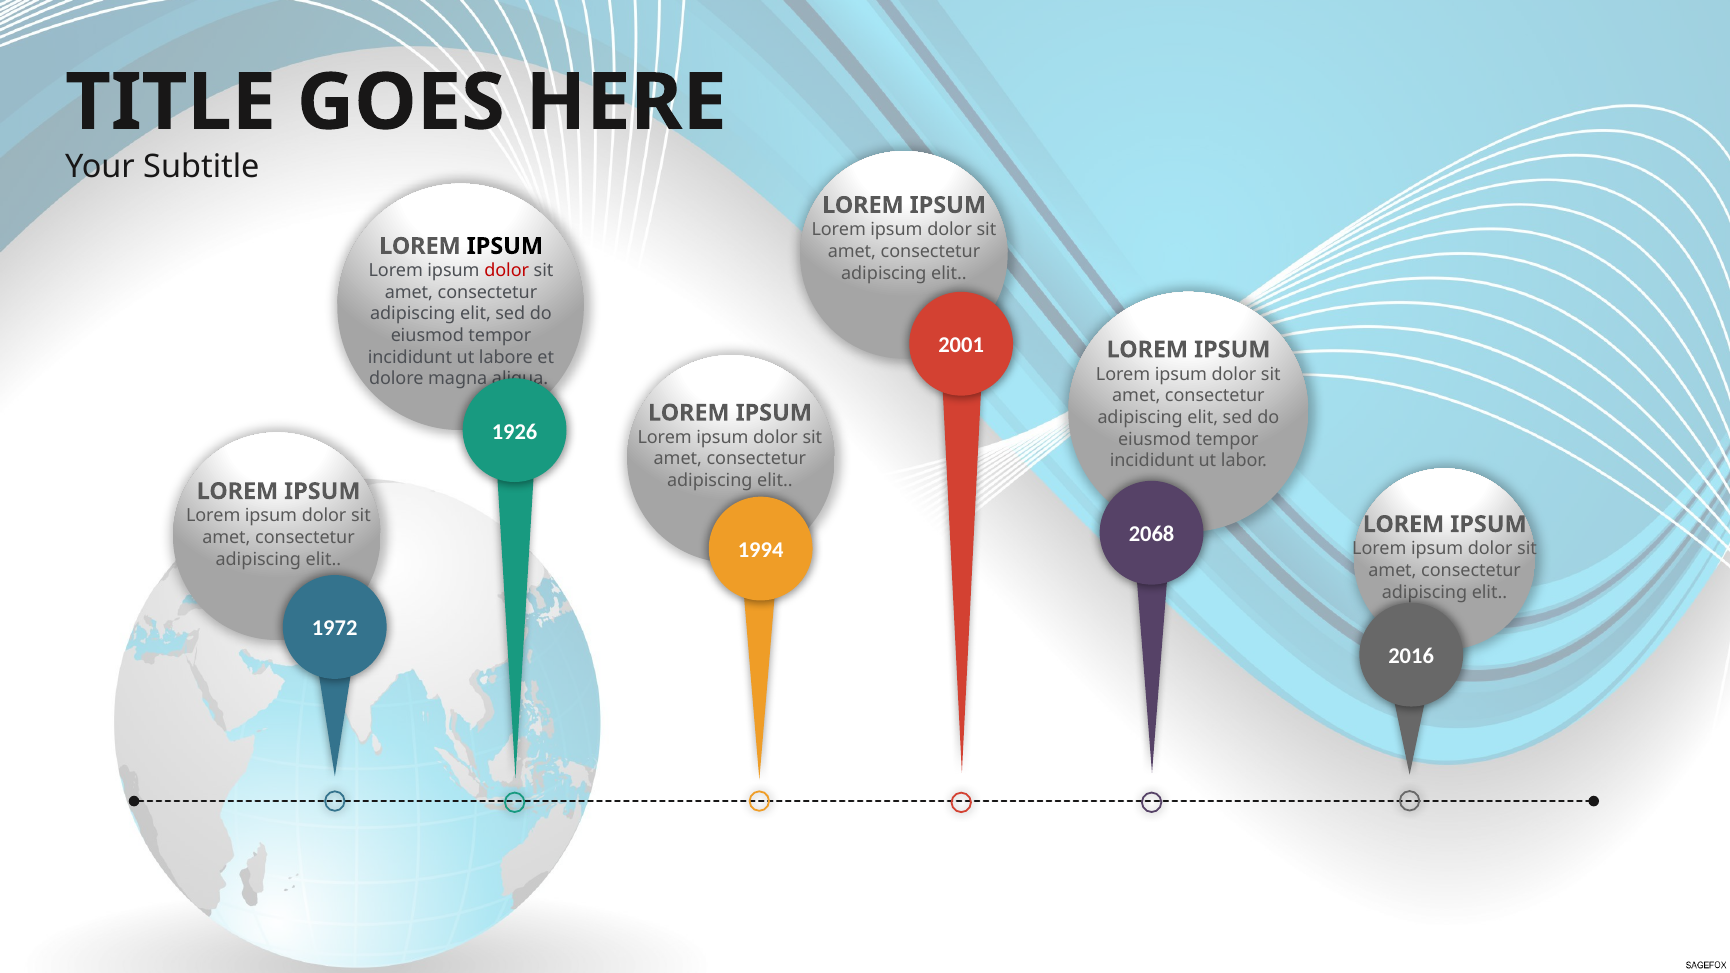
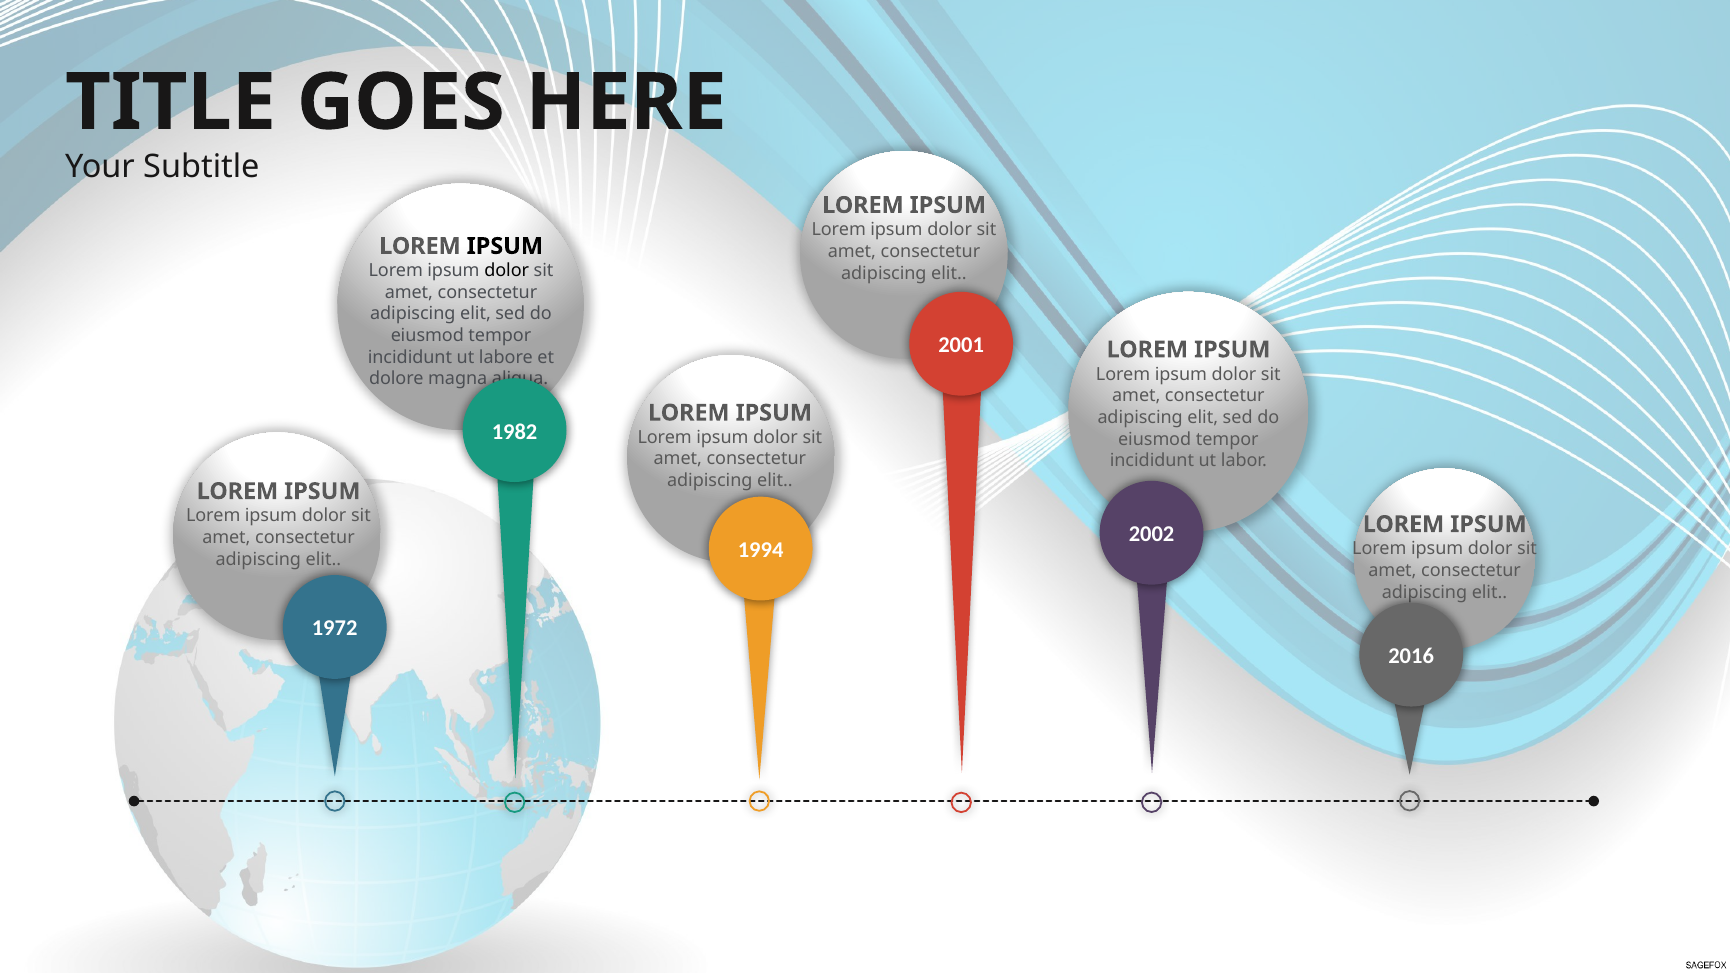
dolor colour: red -> black (507, 271)
1926: 1926 -> 1982 (515, 432)
2068: 2068 -> 2002 (1152, 534)
